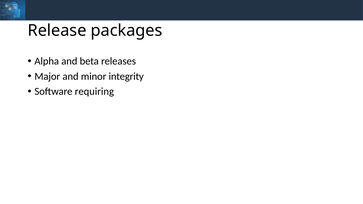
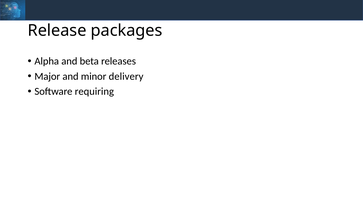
integrity: integrity -> delivery (126, 76)
